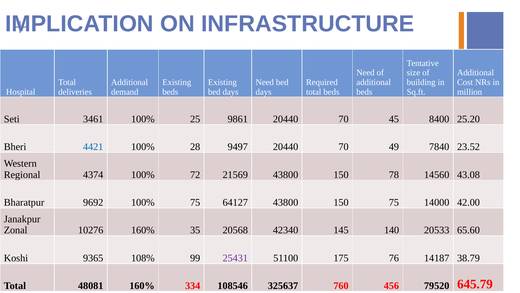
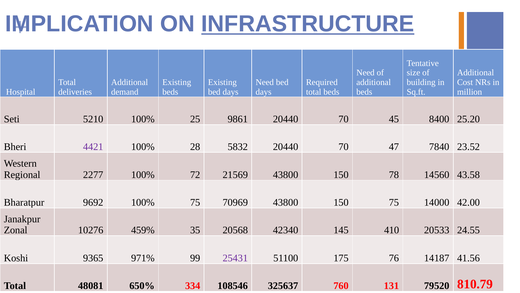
INFRASTRUCTURE underline: none -> present (308, 24)
3461: 3461 -> 5210 (93, 119)
4421 colour: blue -> purple (93, 147)
9497: 9497 -> 5832 (238, 147)
49: 49 -> 47 (394, 147)
4374: 4374 -> 2277 (93, 174)
43.08: 43.08 -> 43.58 (468, 174)
64127: 64127 -> 70969 (235, 202)
10276 160%: 160% -> 459% (143, 230)
140: 140 -> 410 (392, 230)
65.60: 65.60 -> 24.55 (468, 230)
108%: 108% -> 971% (143, 258)
38.79: 38.79 -> 41.56 (468, 258)
48081 160%: 160% -> 650% (142, 285)
456: 456 -> 131 (391, 285)
645.79: 645.79 -> 810.79 (475, 284)
